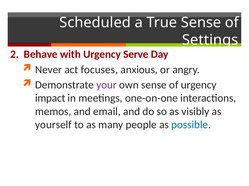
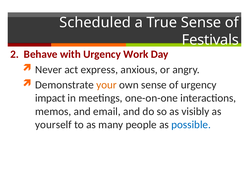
Settings: Settings -> Festivals (210, 40)
Serve: Serve -> Work (136, 54)
focuses: focuses -> express (99, 70)
your colour: purple -> orange (106, 85)
